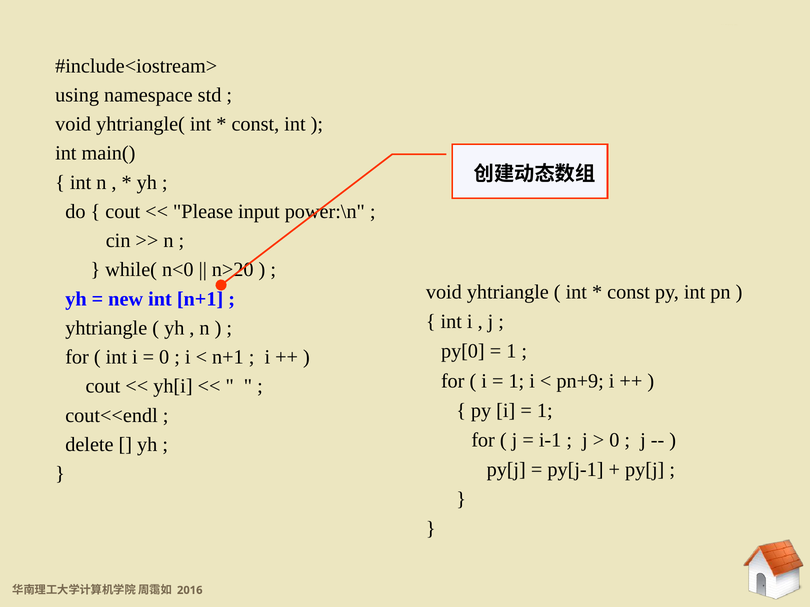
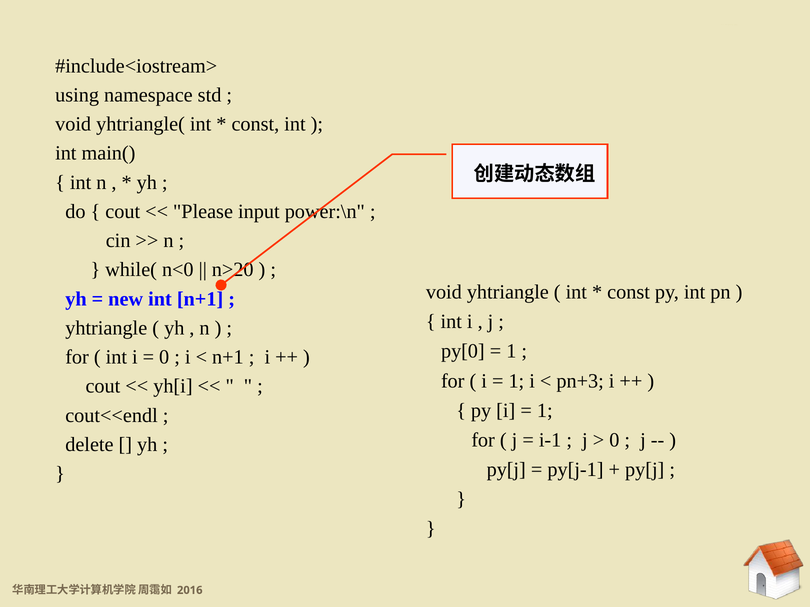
pn+9: pn+9 -> pn+3 (580, 381)
